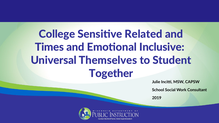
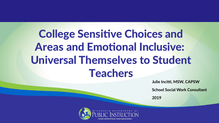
Related: Related -> Choices (144, 34)
Times: Times -> Areas (49, 47)
Together: Together -> Teachers (111, 74)
